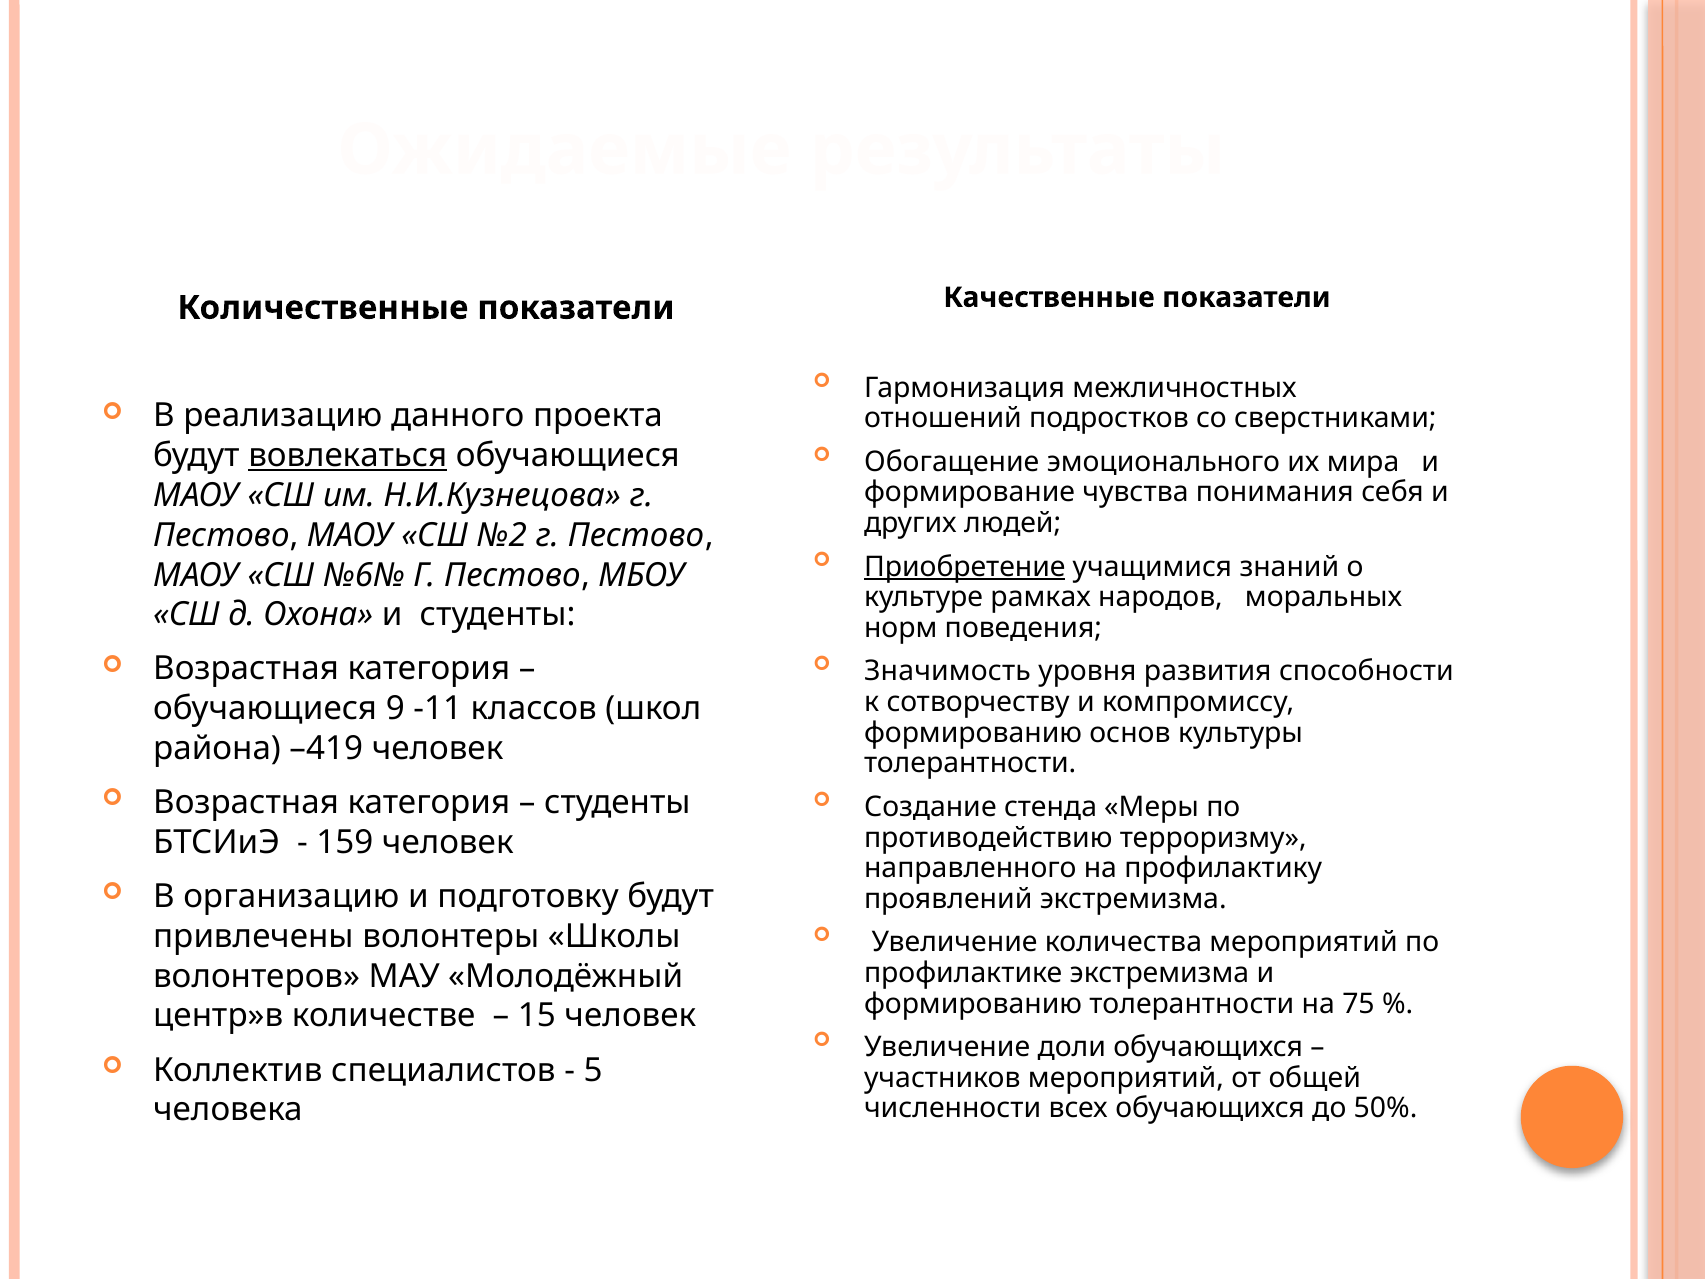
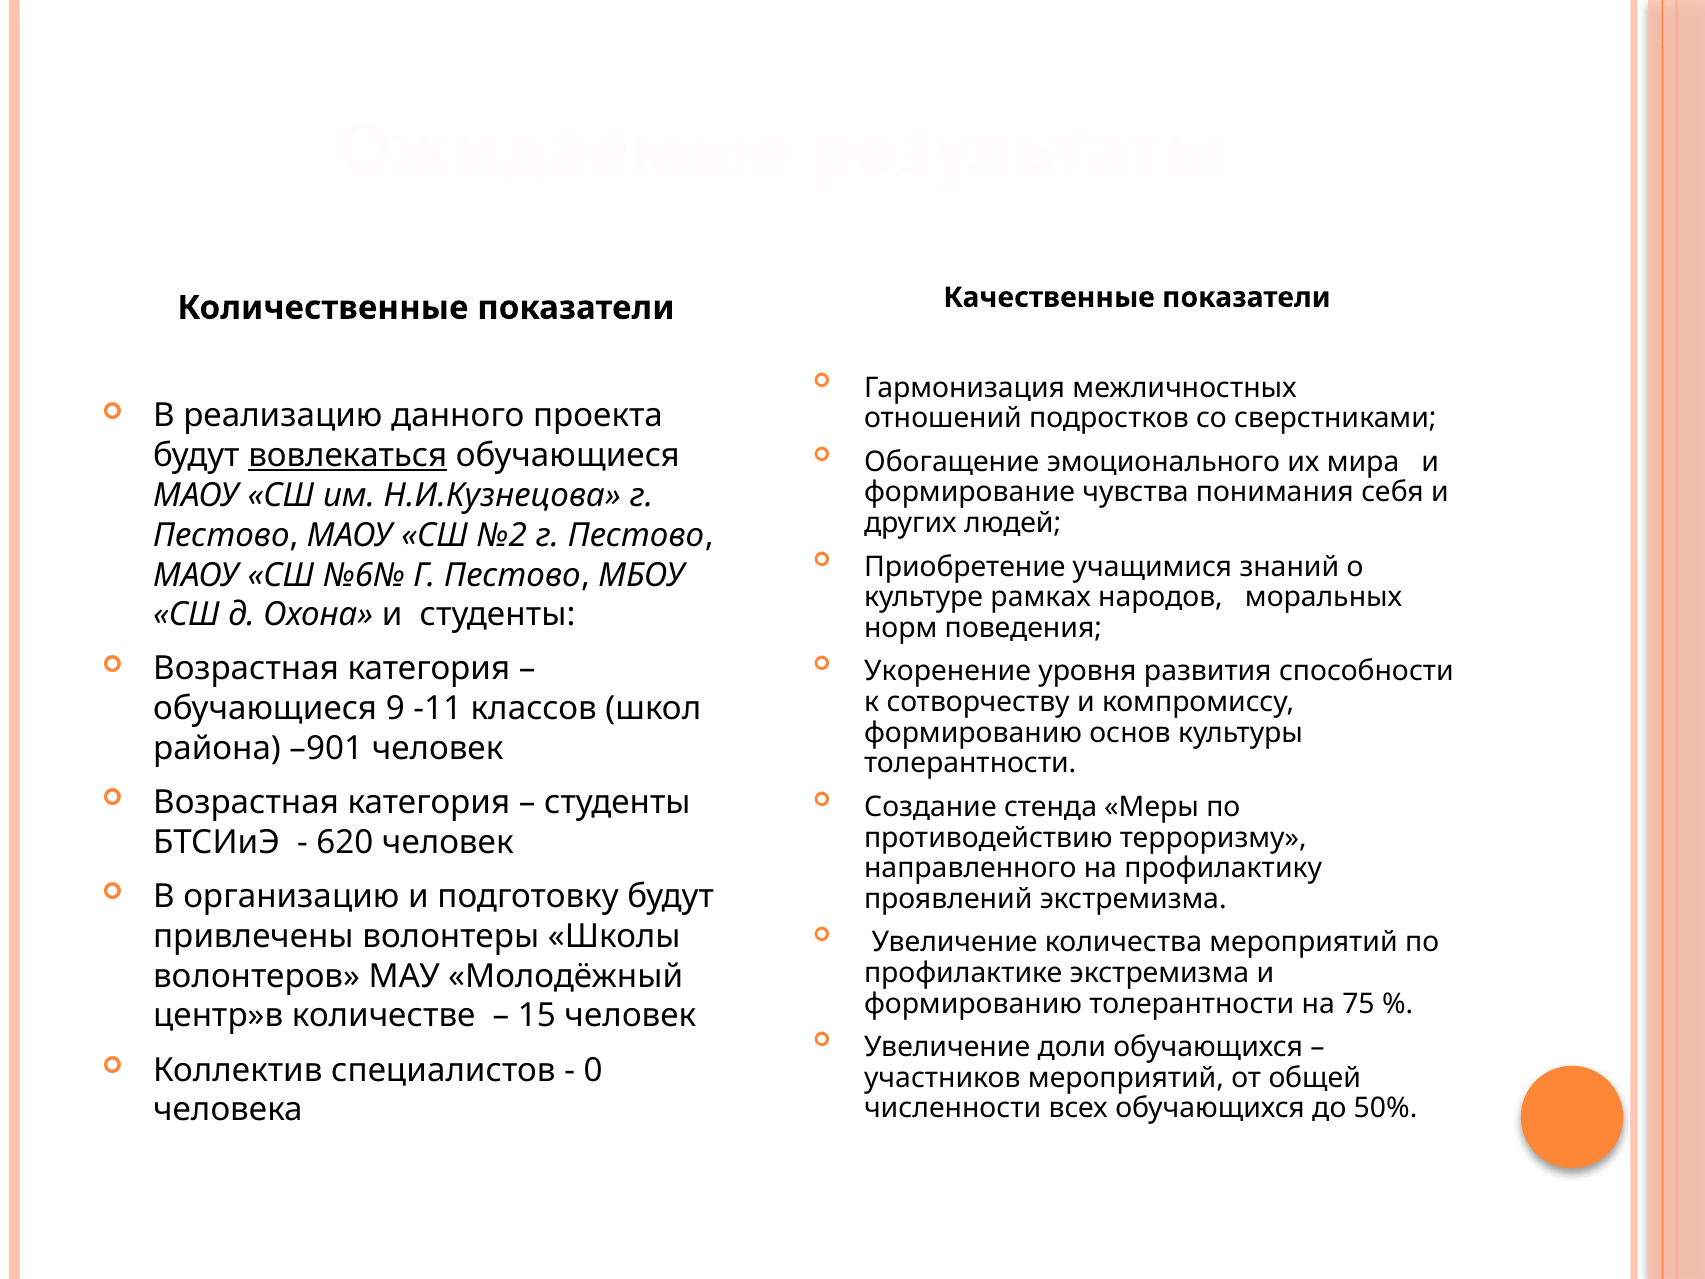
Приобретение underline: present -> none (965, 567)
Значимость: Значимость -> Укоренение (948, 671)
–419: –419 -> –901 (326, 749)
159: 159 -> 620 (345, 842)
5: 5 -> 0 (593, 1070)
